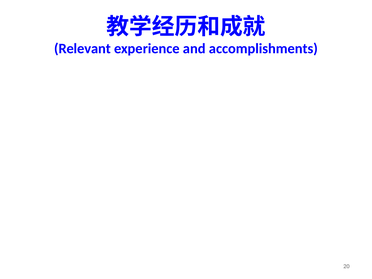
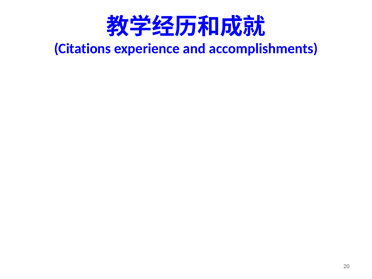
Relevant: Relevant -> Citations (82, 49)
